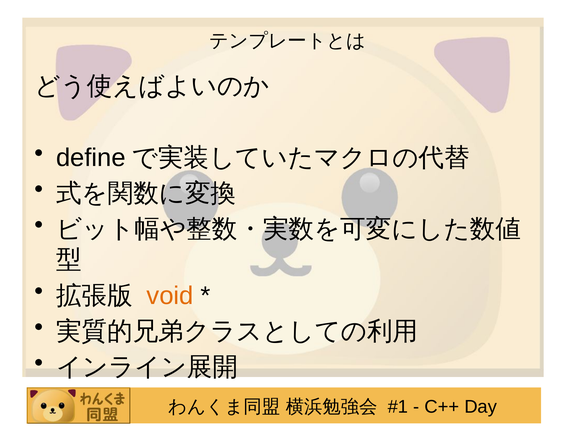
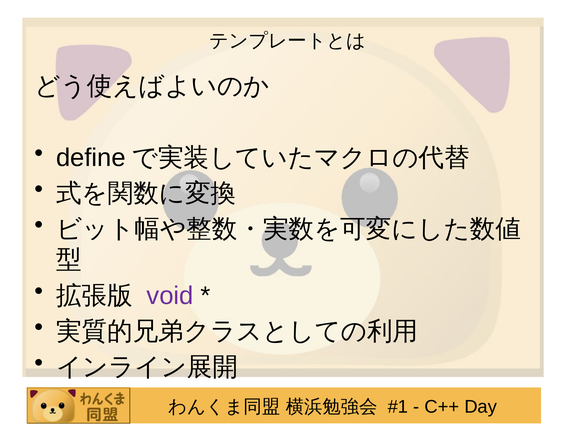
void colour: orange -> purple (170, 296)
